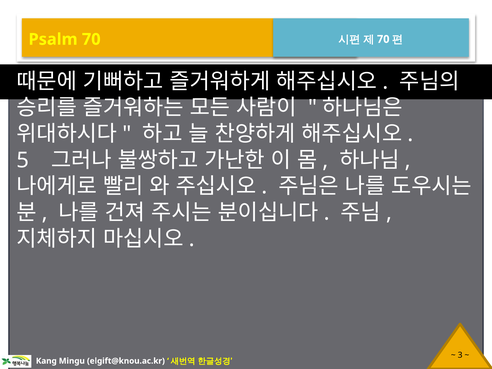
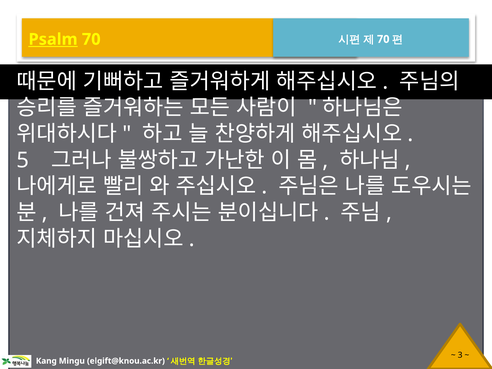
Psalm underline: none -> present (53, 39)
